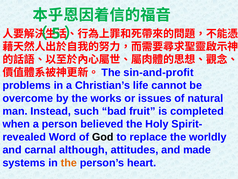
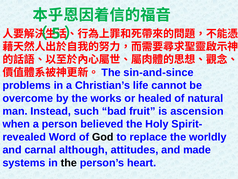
sin-and-profit: sin-and-profit -> sin-and-since (159, 72)
issues: issues -> healed (155, 98)
completed: completed -> ascension (197, 111)
the colour: orange -> black (69, 162)
